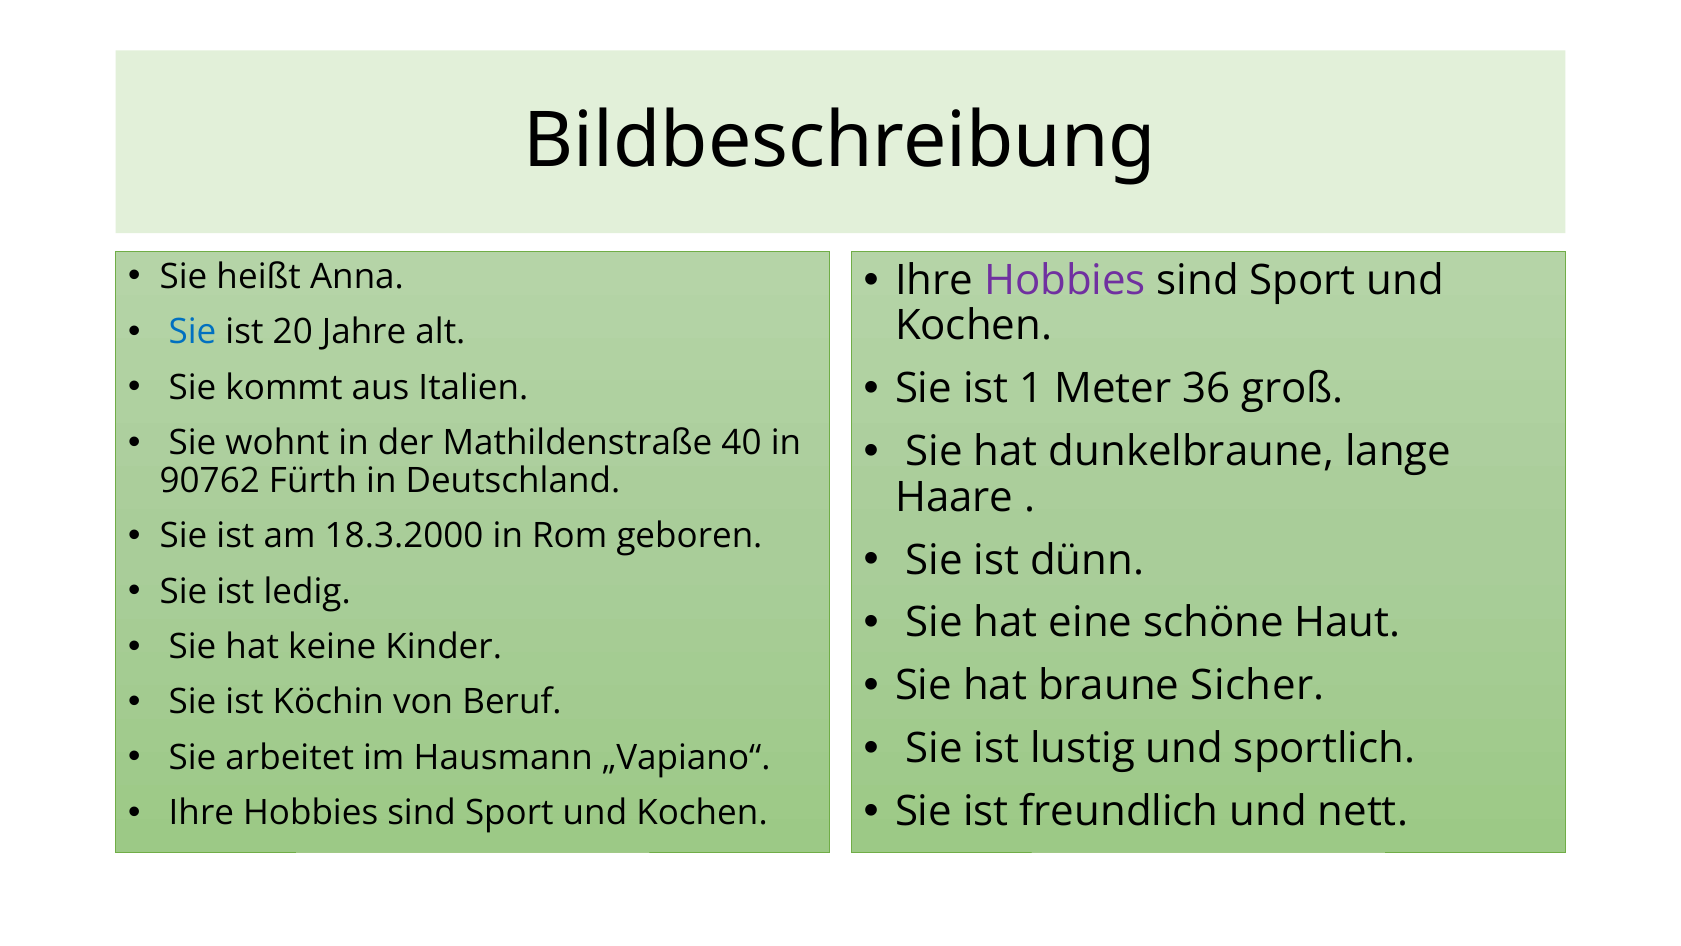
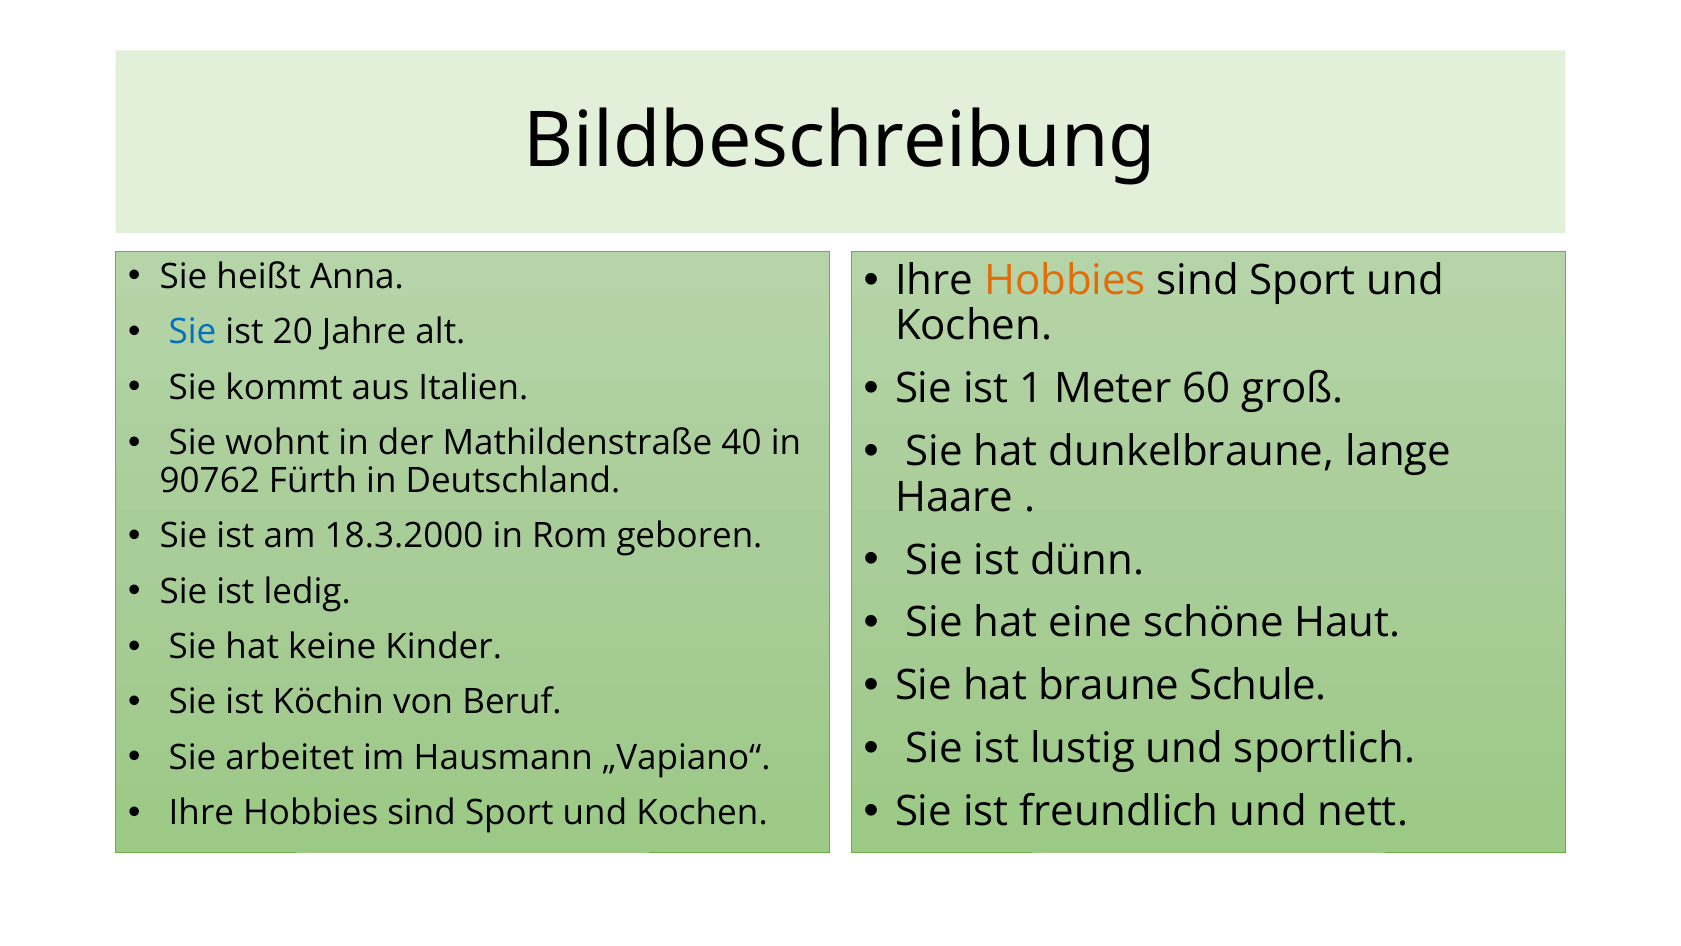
Hobbies colour: purple -> orange (1065, 280)
36: 36 -> 60 (1206, 389)
Sicher: Sicher -> Schule (1258, 686)
